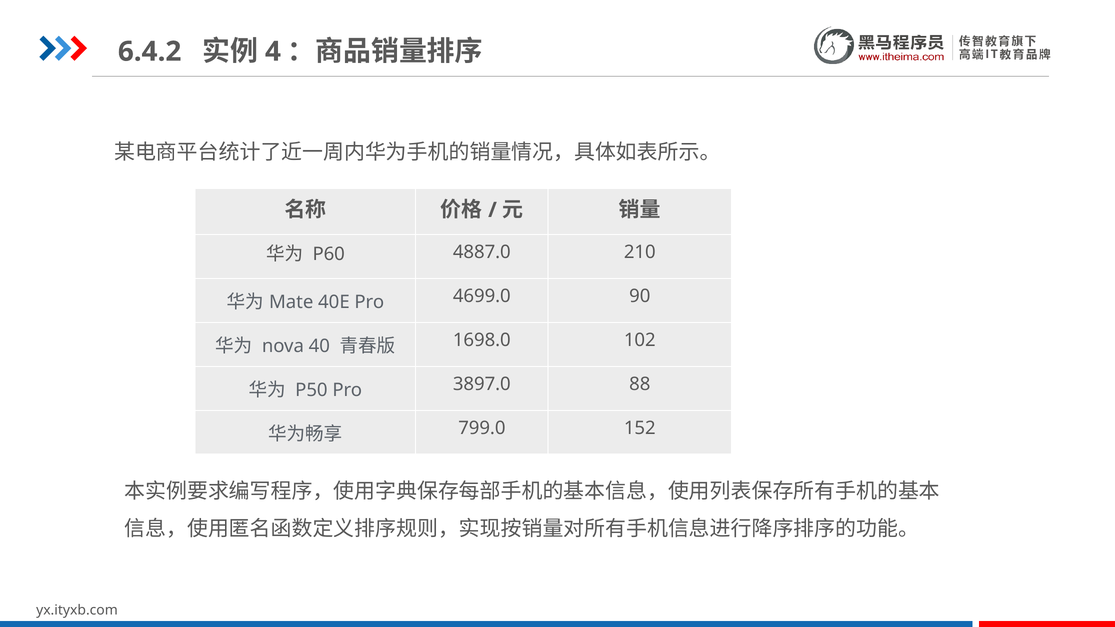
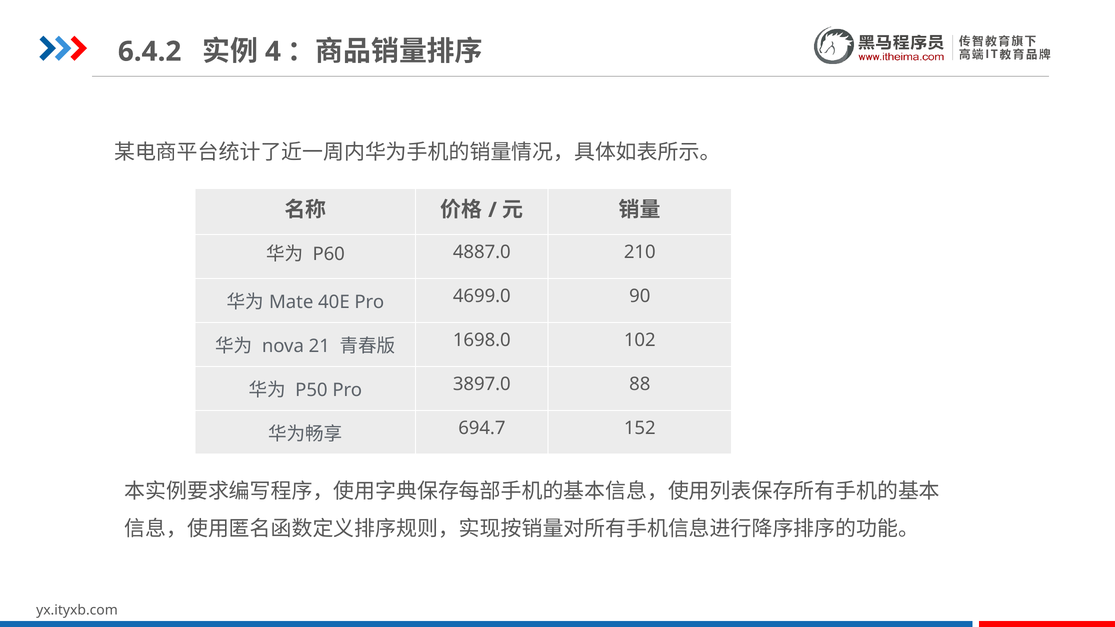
40: 40 -> 21 (319, 346)
799.0: 799.0 -> 694.7 (482, 428)
